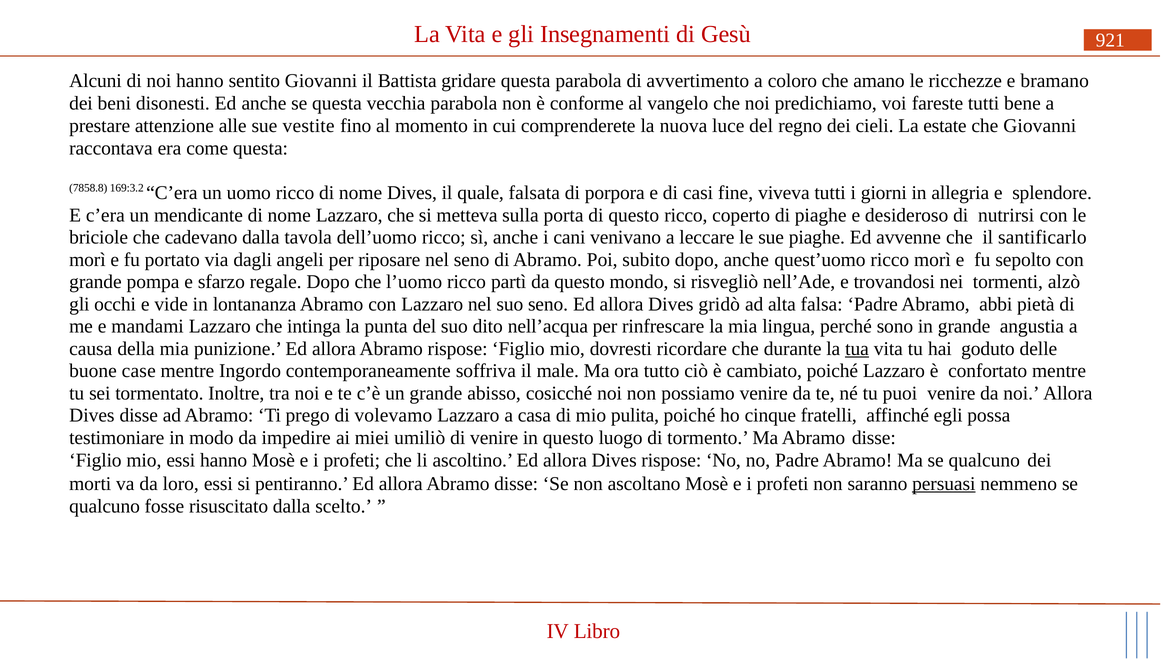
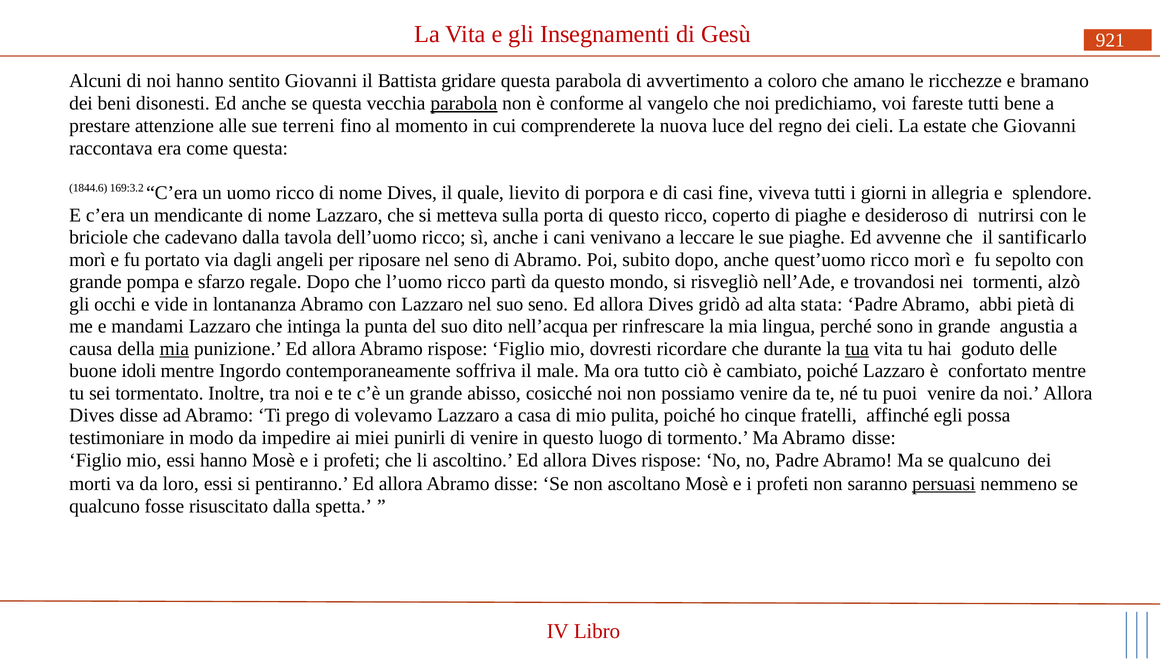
parabola underline: none -> present (464, 103)
vestite: vestite -> terreni (309, 126)
7858.8: 7858.8 -> 1844.6 (88, 188)
falsata: falsata -> lievito (534, 193)
falsa: falsa -> stata (821, 304)
mia underline: none -> present (174, 349)
case: case -> idoli (139, 371)
umiliò: umiliò -> punirli (420, 438)
scelto: scelto -> spetta (344, 506)
